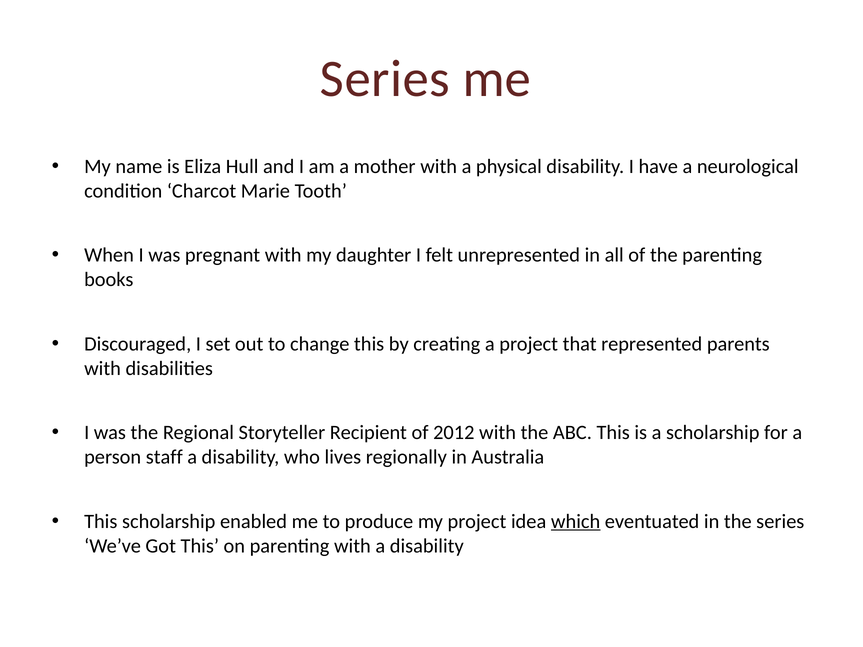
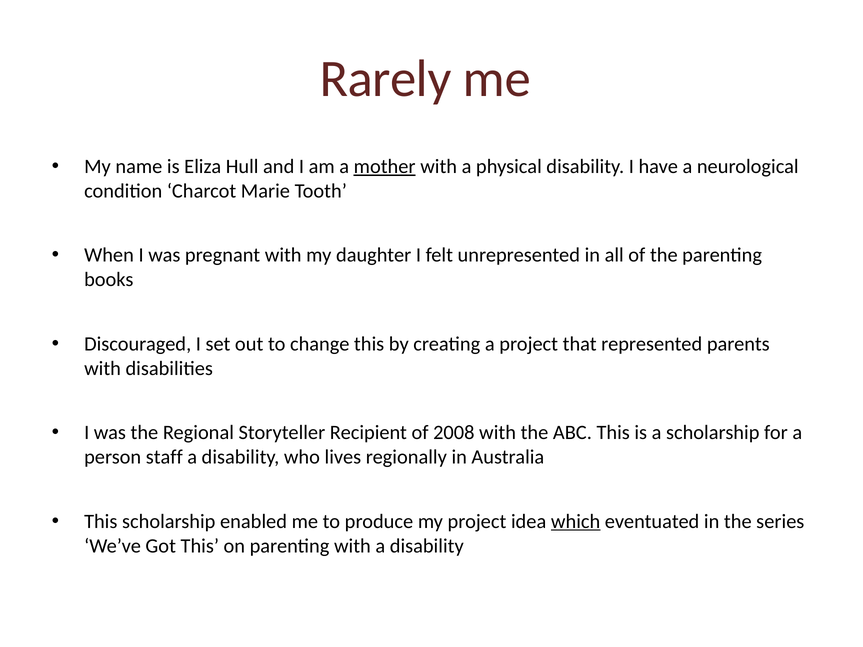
Series: Series -> Rarely (385, 79)
mother underline: none -> present (385, 167)
2012: 2012 -> 2008 (454, 433)
